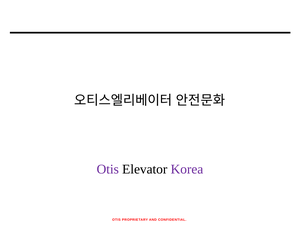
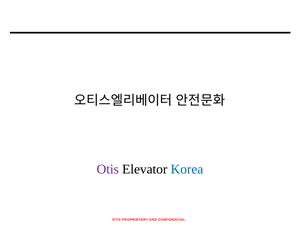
Korea colour: purple -> blue (187, 169)
